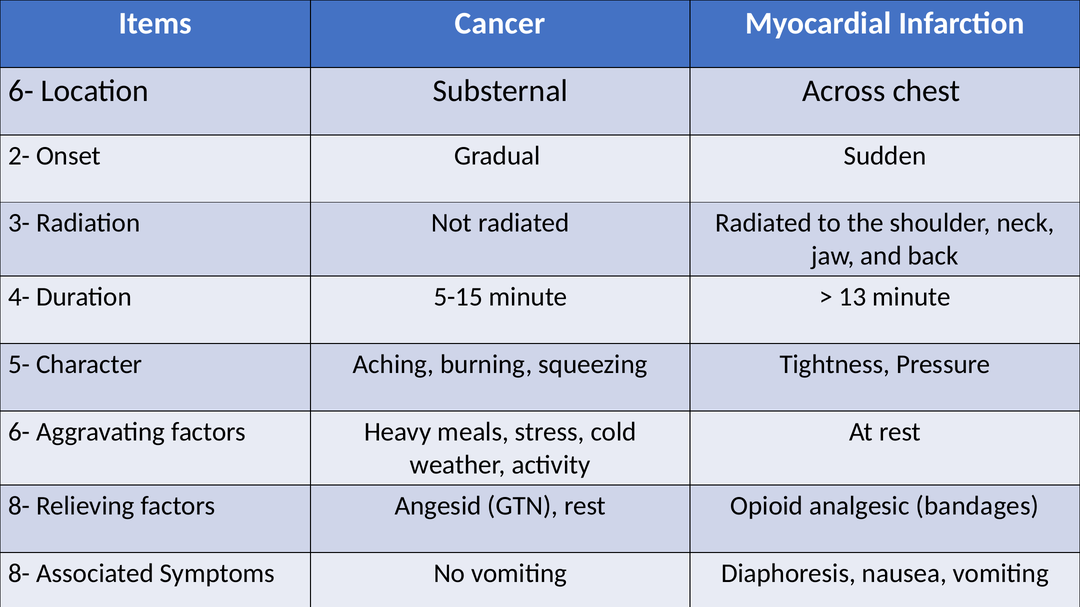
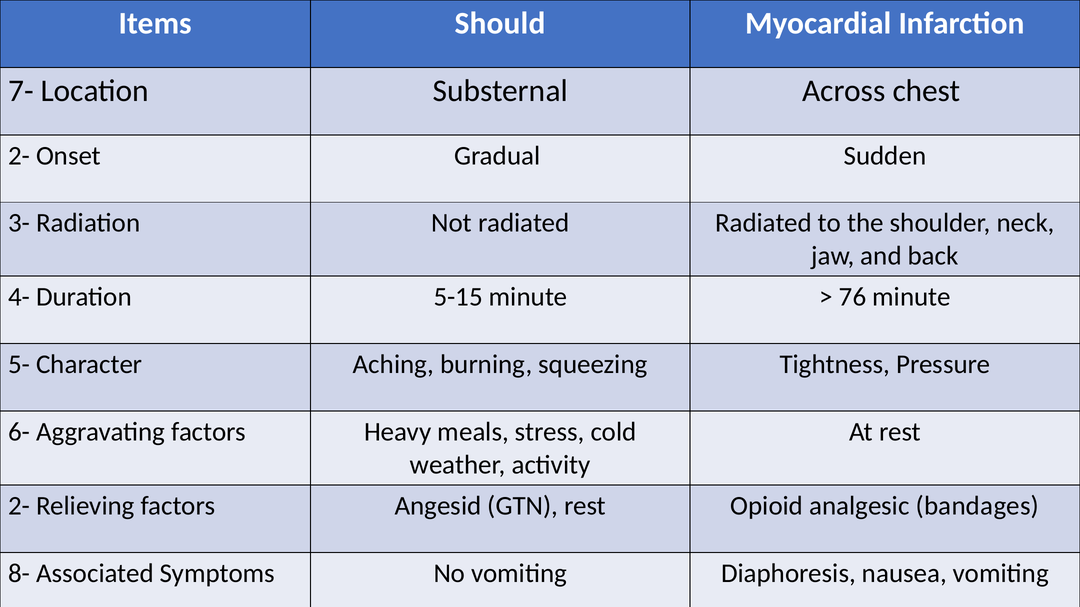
Cancer: Cancer -> Should (500, 24)
6-: 6- -> 7- (21, 91)
13: 13 -> 76 (853, 297)
8-: 8- -> 2- (19, 506)
